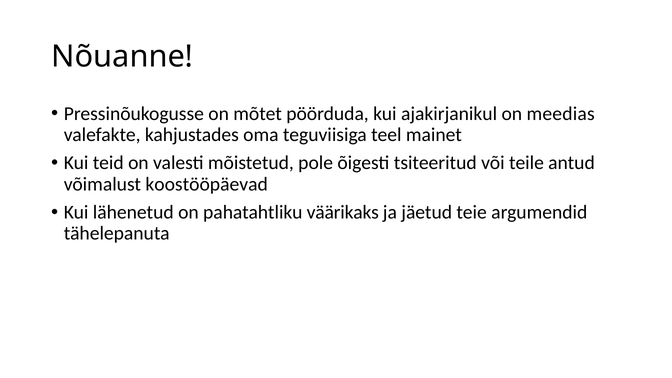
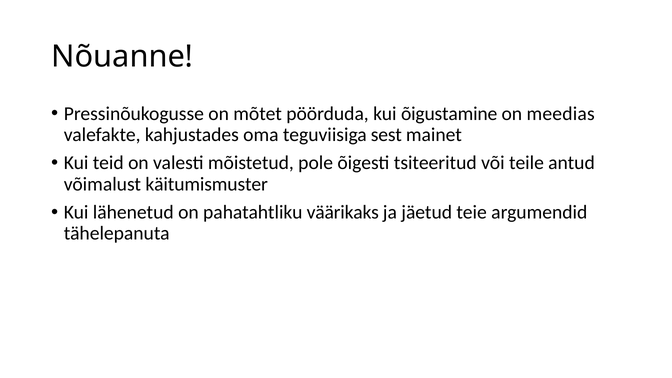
ajakirjanikul: ajakirjanikul -> õigustamine (449, 114)
teel: teel -> sest (386, 135)
koostööpäevad: koostööpäevad -> käitumismuster (207, 184)
